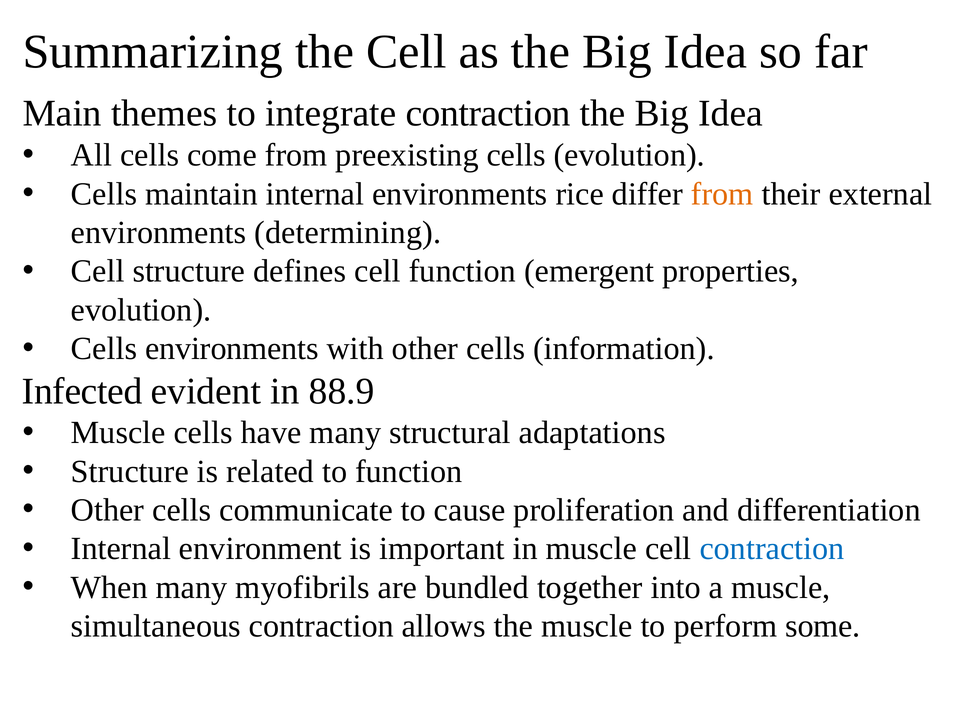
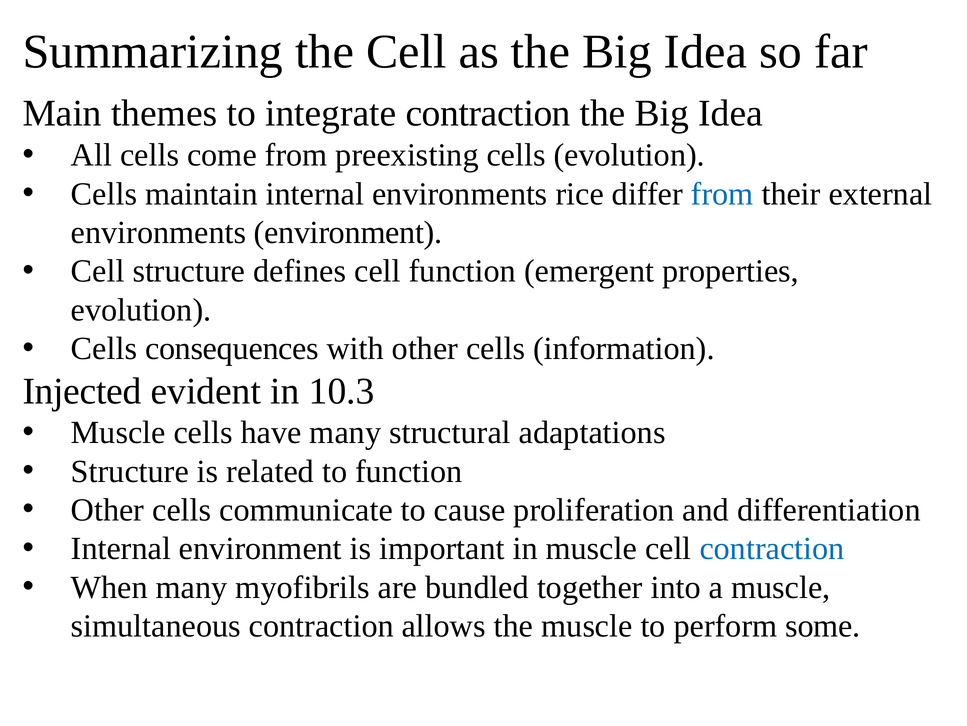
from colour: orange -> blue (722, 194)
environments determining: determining -> environment (348, 232)
Cells environments: environments -> consequences (232, 348)
Infected: Infected -> Injected (82, 391)
88.9: 88.9 -> 10.3 (342, 391)
